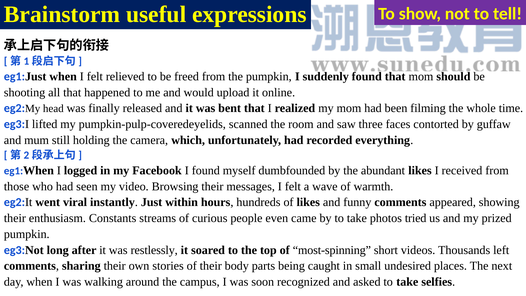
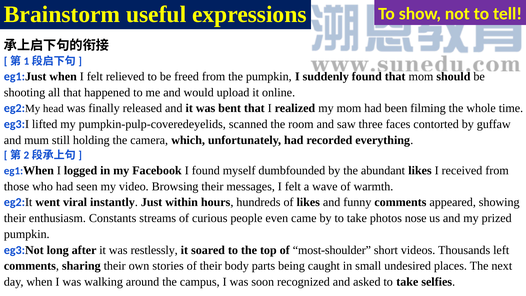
tried: tried -> nose (416, 218)
most-spinning: most-spinning -> most-shoulder (332, 250)
